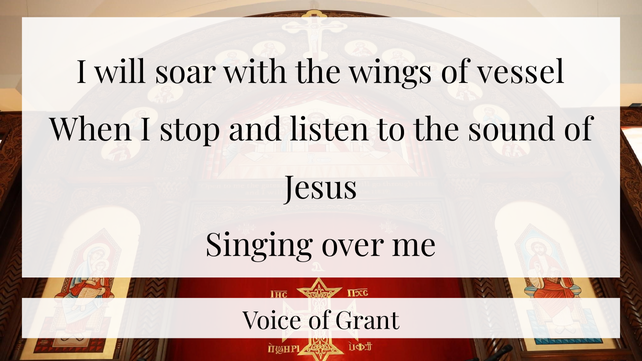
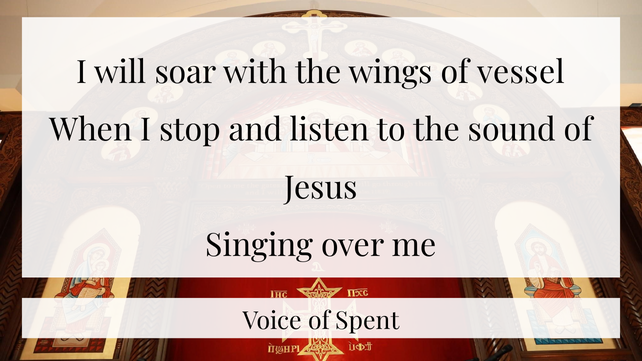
Grant: Grant -> Spent (367, 321)
